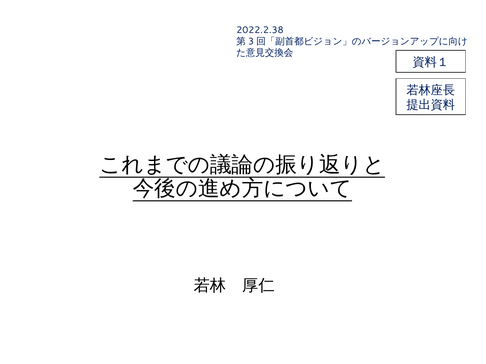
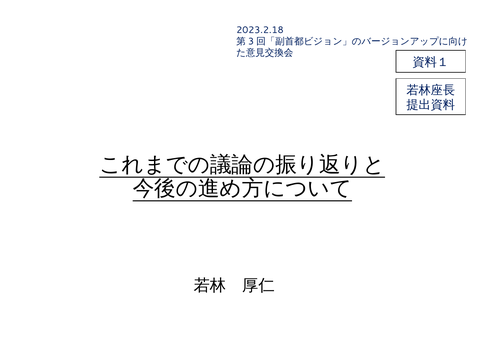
2022.2.38: 2022.2.38 -> 2023.2.18 (260, 30)
